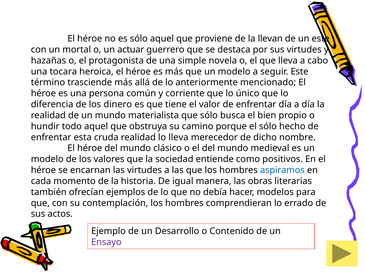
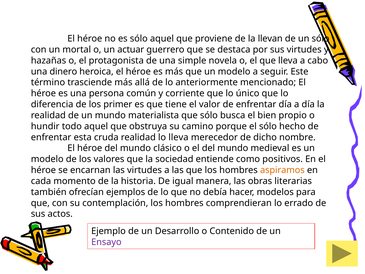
un este: este -> sólo (321, 39)
tocara: tocara -> dinero (63, 71)
dinero: dinero -> primer (118, 104)
aspiramos colour: blue -> orange (282, 170)
